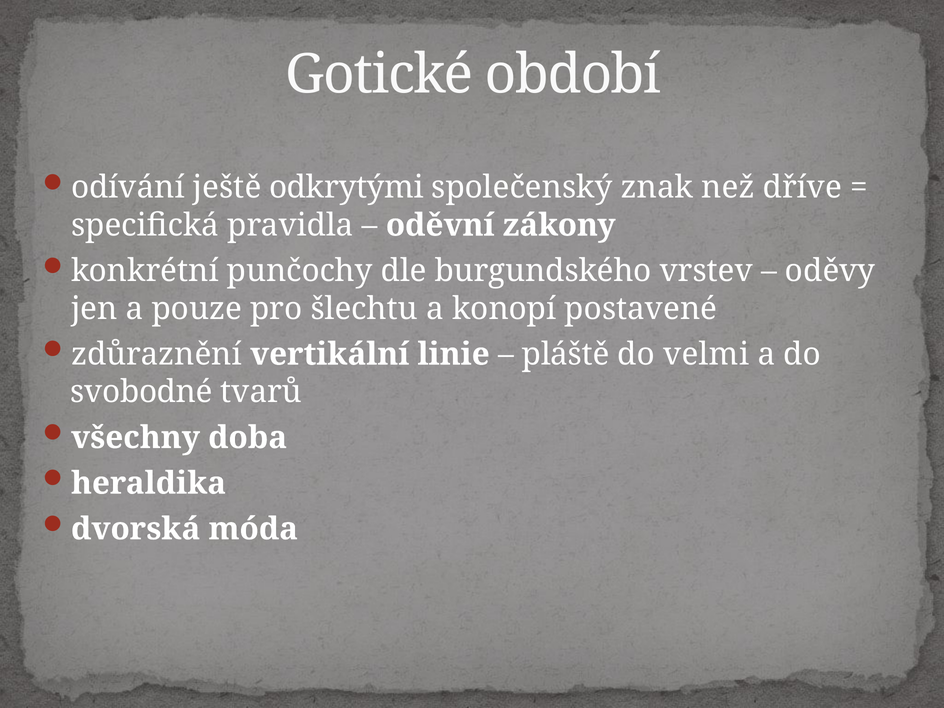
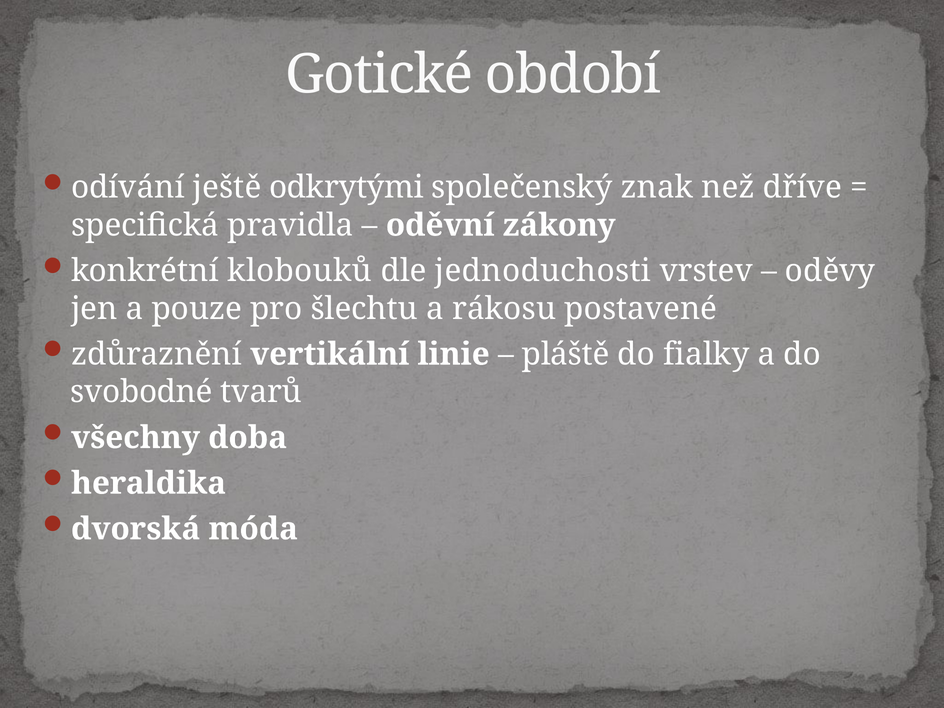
punčochy: punčochy -> klobouků (300, 271)
burgundského: burgundského -> jednoduchosti (543, 271)
konopí: konopí -> rákosu (504, 309)
velmi: velmi -> fialky (706, 354)
